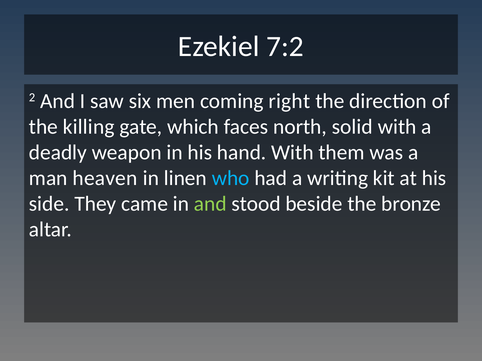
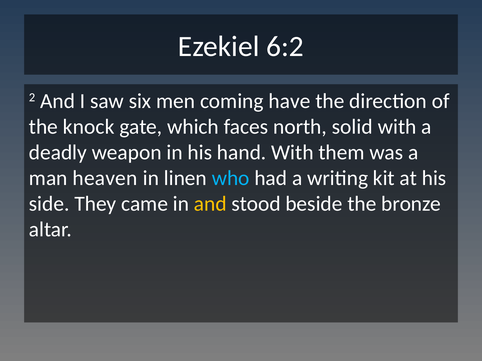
7:2: 7:2 -> 6:2 (285, 47)
right: right -> have (289, 101)
killing: killing -> knock (89, 127)
and colour: light green -> yellow (210, 204)
